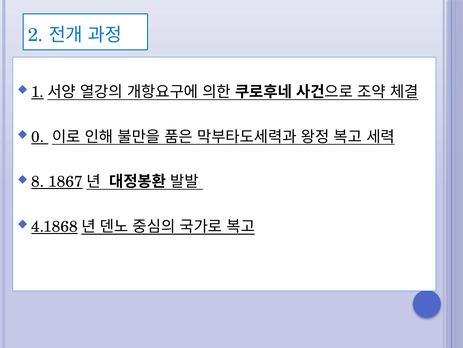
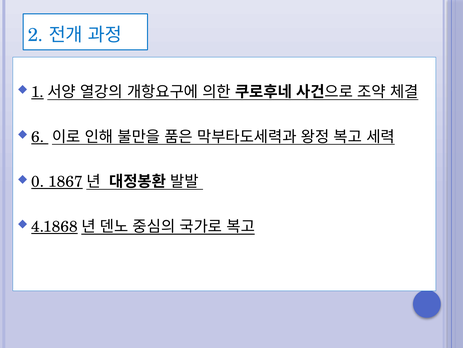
0: 0 -> 6 (38, 137)
8: 8 -> 0 (38, 181)
